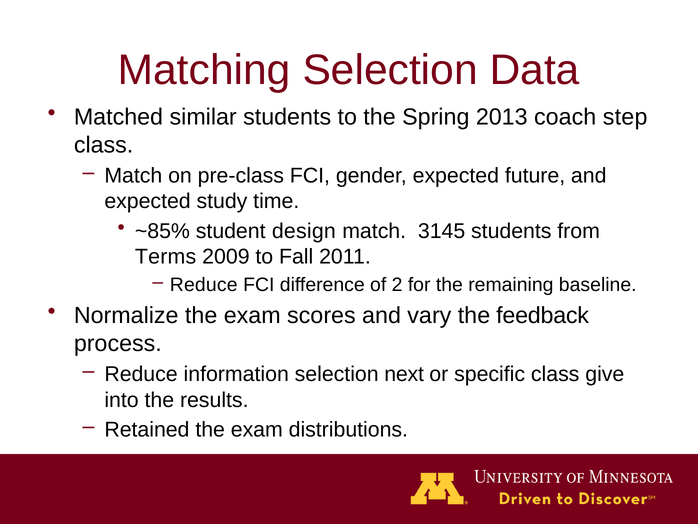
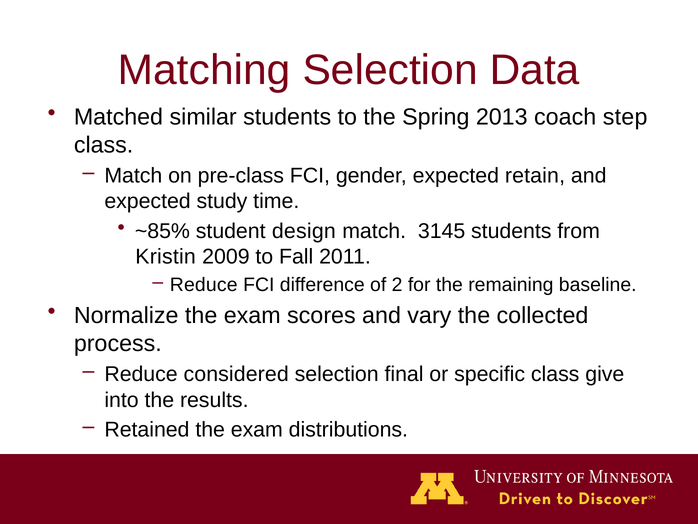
future: future -> retain (535, 176)
Terms: Terms -> Kristin (166, 257)
feedback: feedback -> collected (542, 315)
information: information -> considered (236, 374)
next: next -> final (404, 374)
